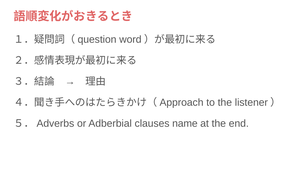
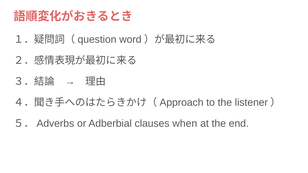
name: name -> when (185, 124)
